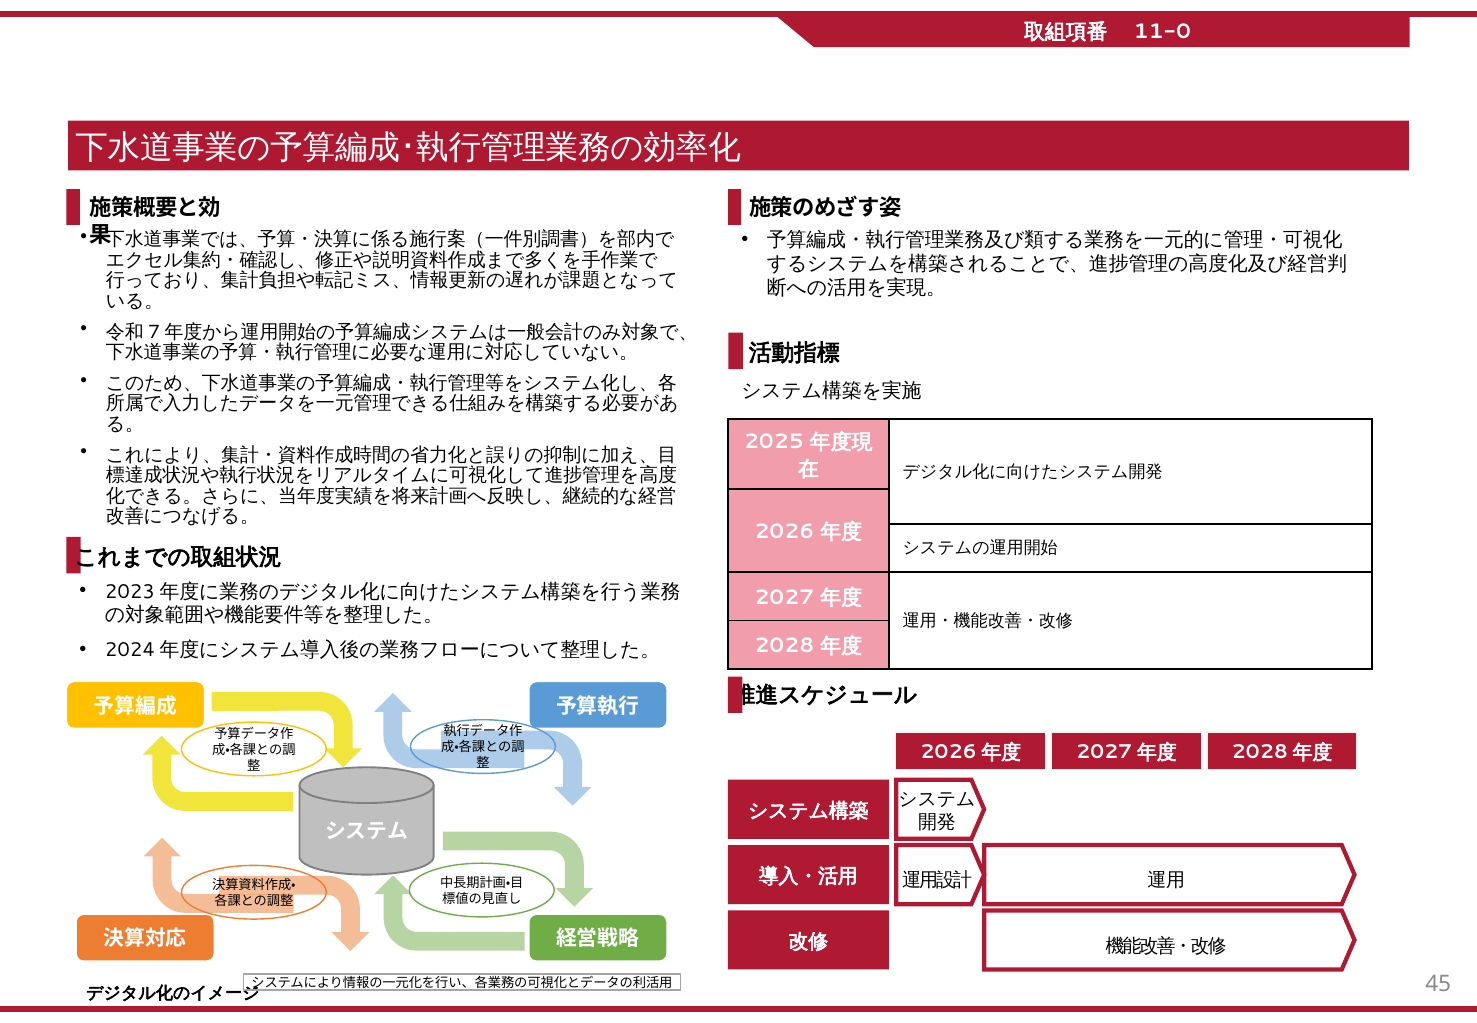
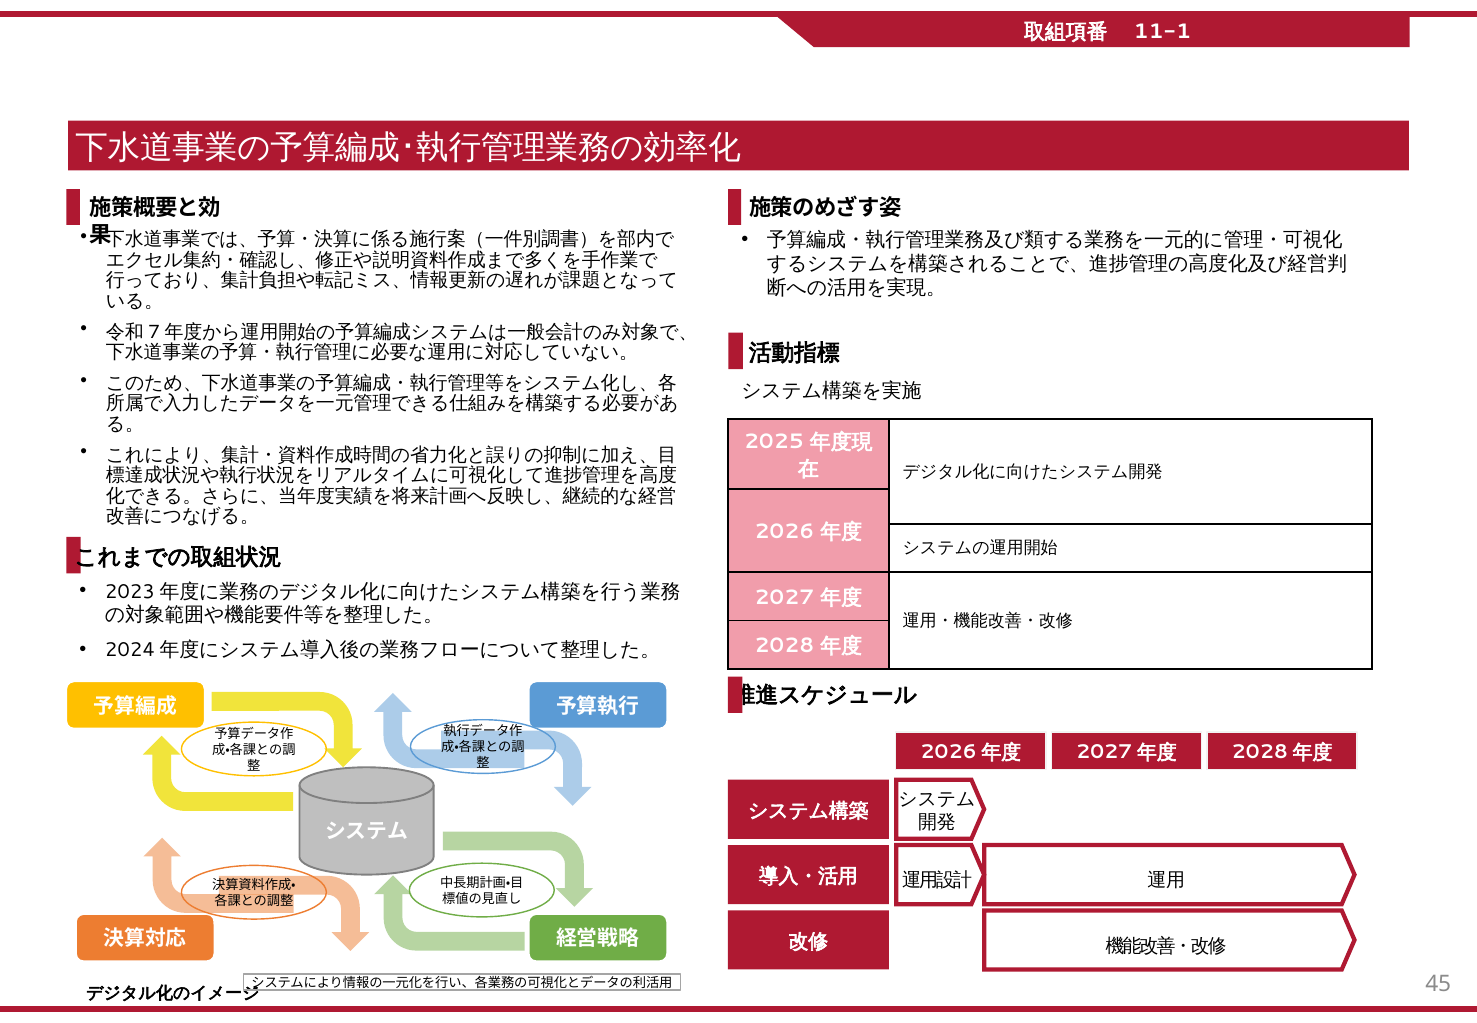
11-0: 11-0 -> 11-1 (1162, 32)
